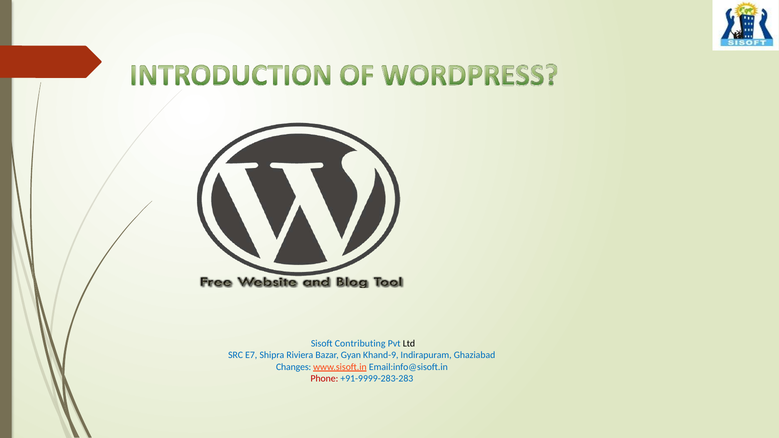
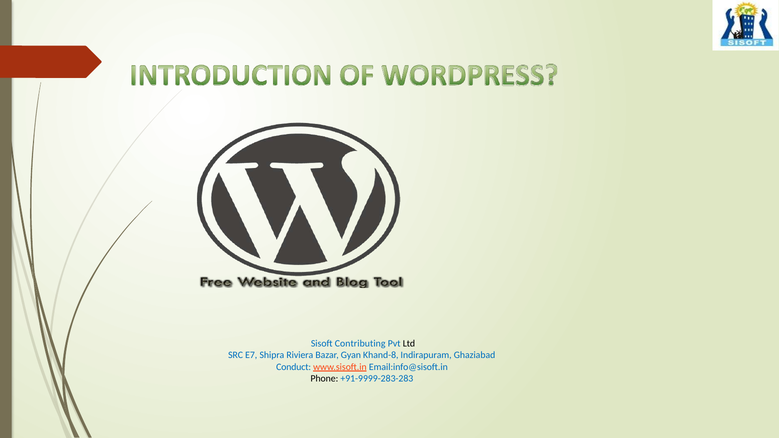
Khand-9: Khand-9 -> Khand-8 (381, 355)
Changes: Changes -> Conduct (294, 367)
Phone colour: red -> black (324, 379)
